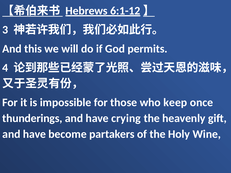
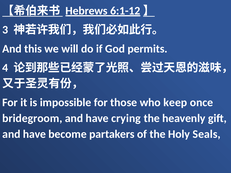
thunderings: thunderings -> bridegroom (32, 118)
Wine: Wine -> Seals (207, 134)
